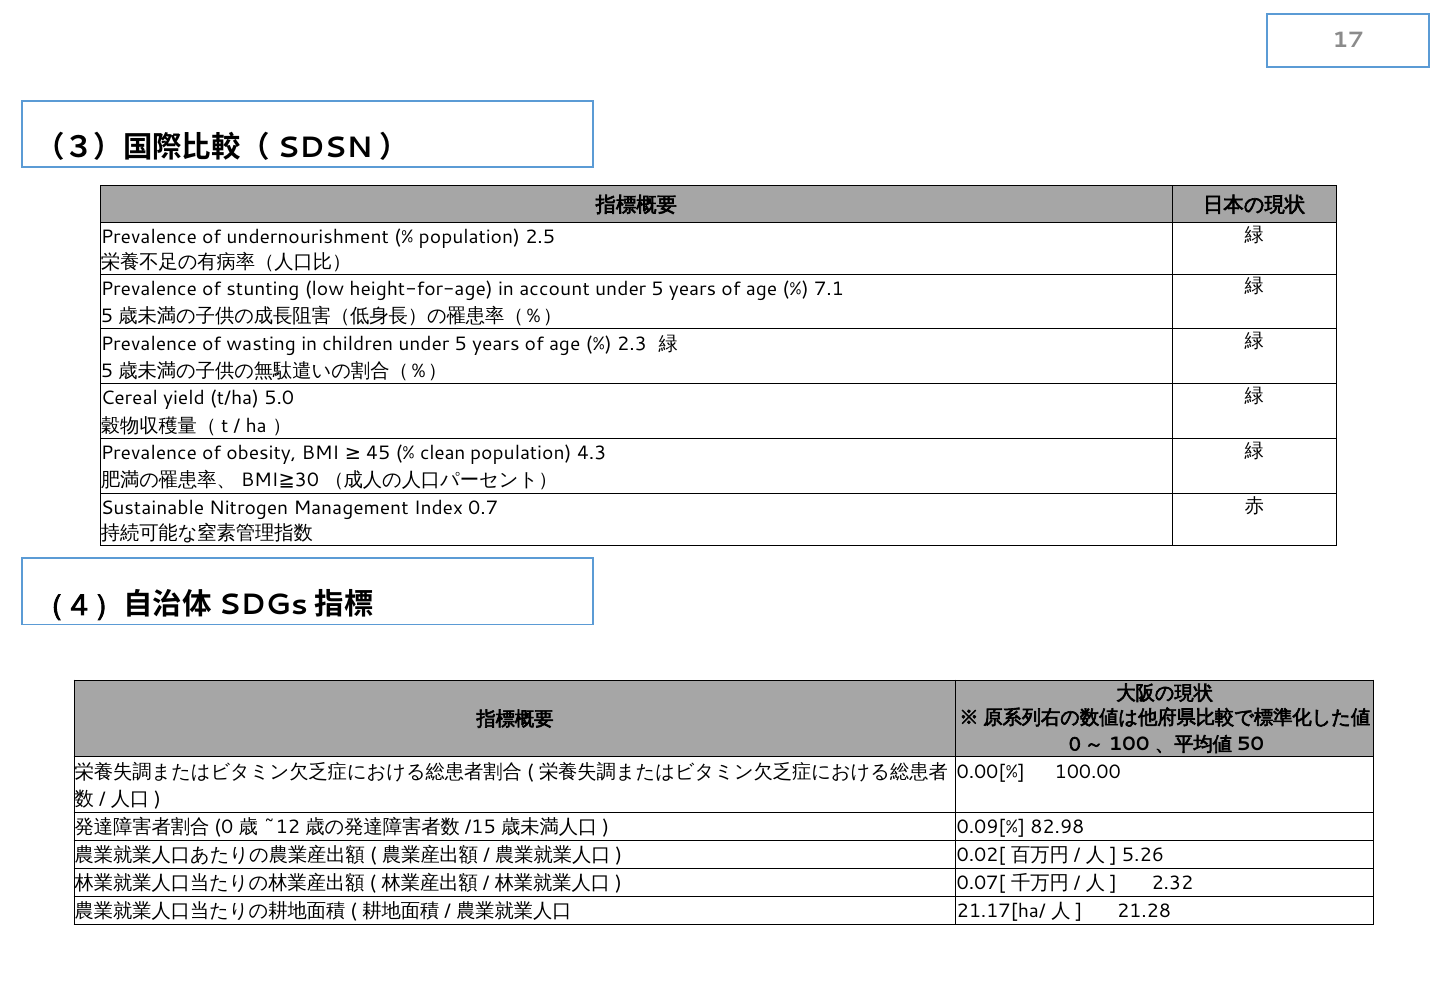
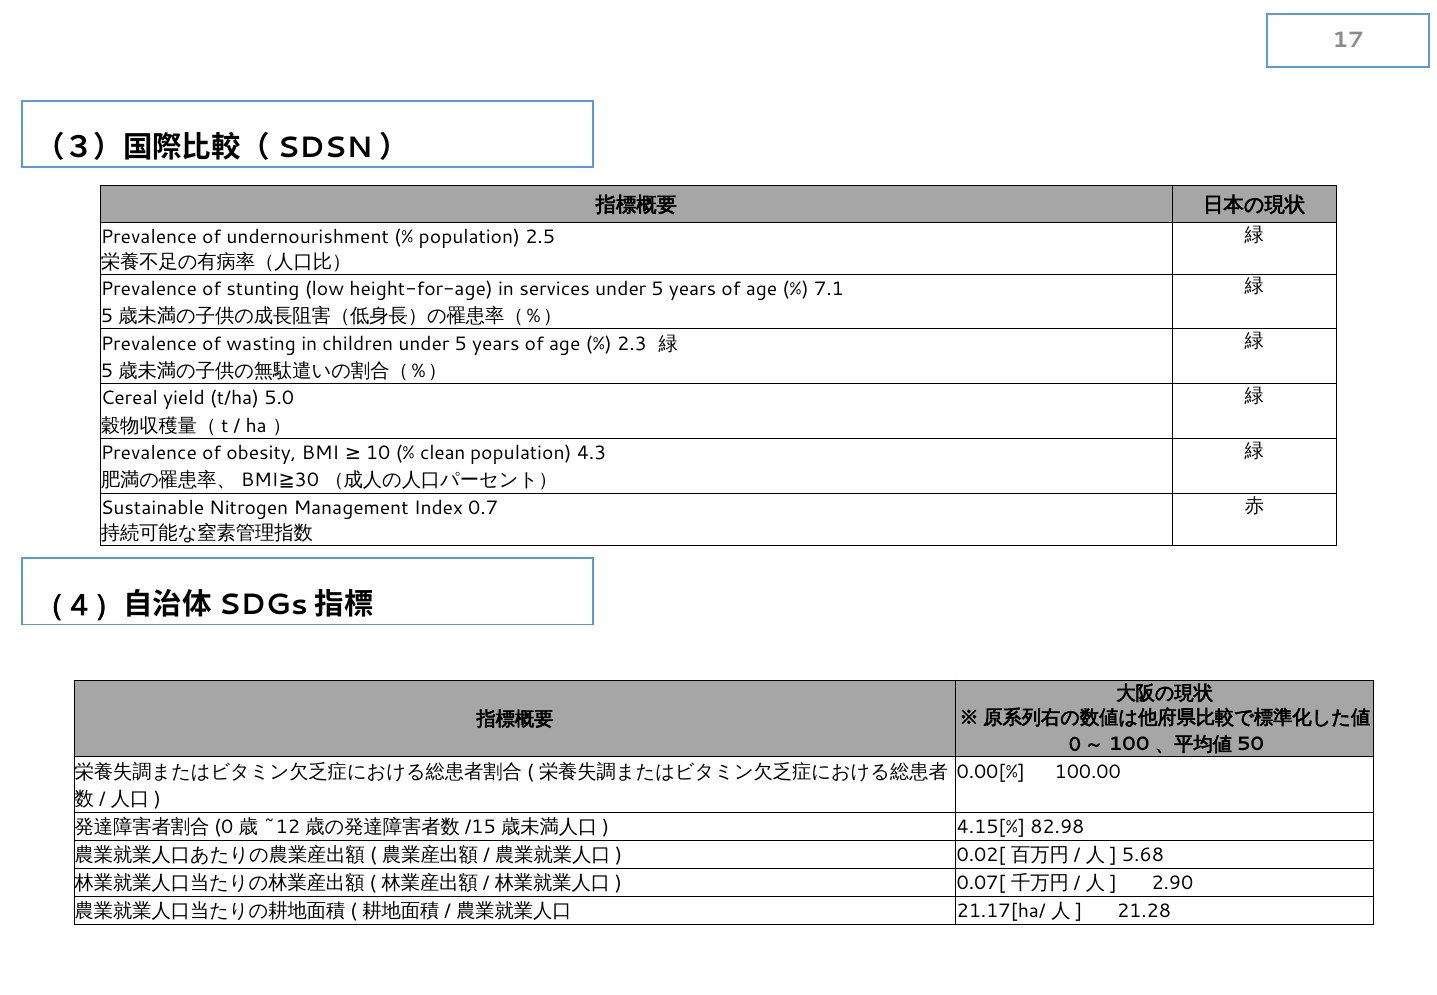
account: account -> services (555, 289)
45: 45 -> 10 (378, 453)
0.09[%: 0.09[% -> 4.15[% (991, 827)
5.26: 5.26 -> 5.68 (1143, 855)
2.32: 2.32 -> 2.90 (1172, 883)
